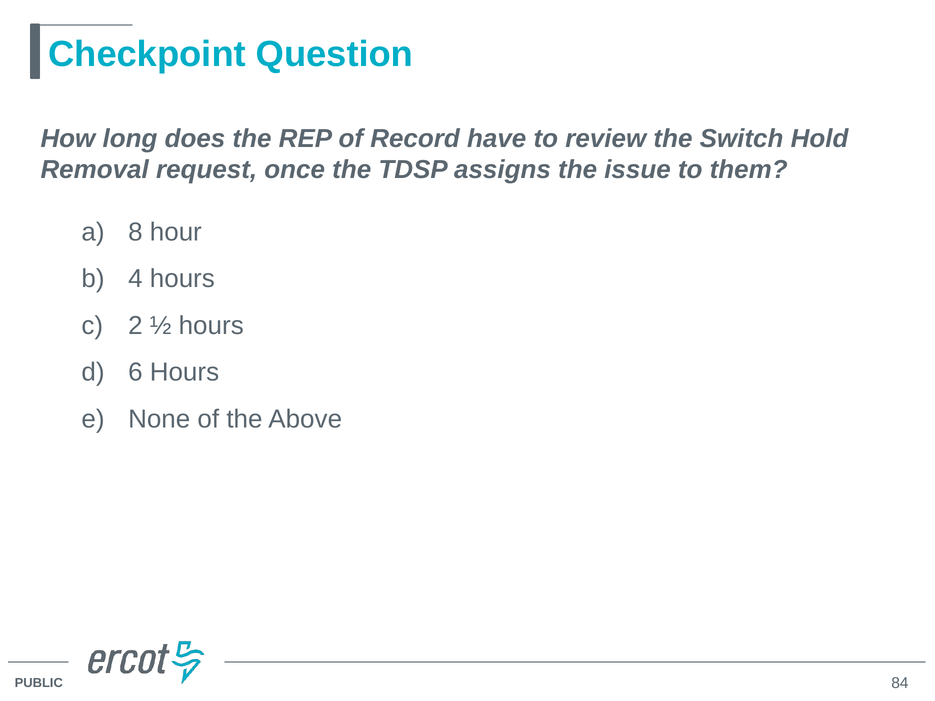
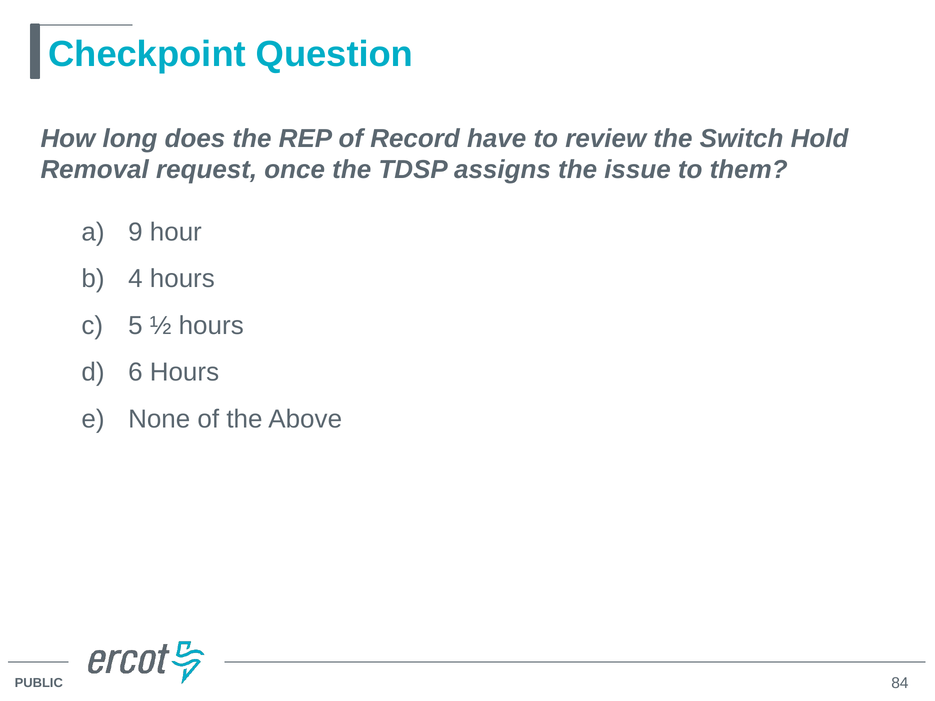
8: 8 -> 9 (135, 232)
2: 2 -> 5 (135, 326)
